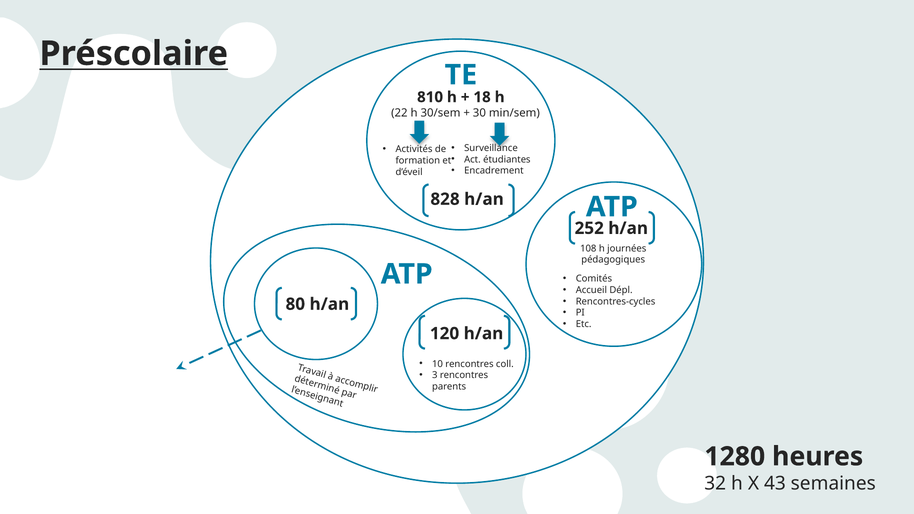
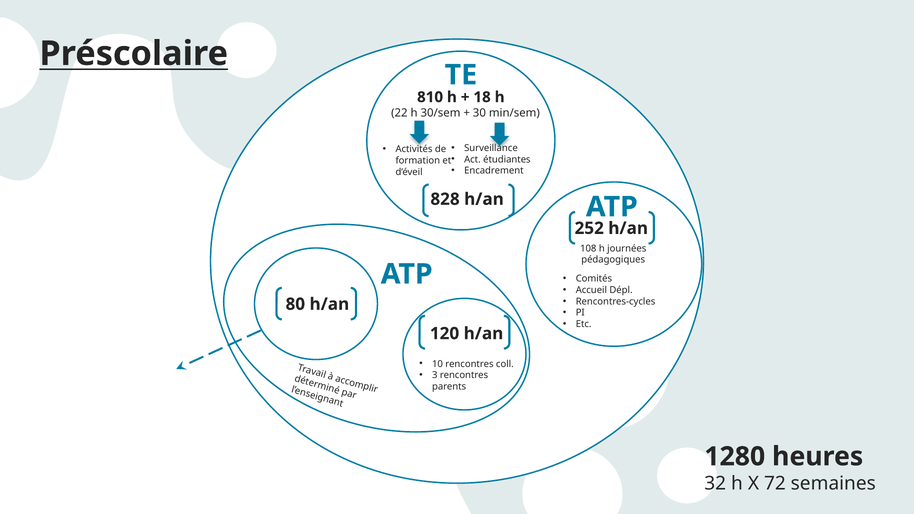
43: 43 -> 72 (775, 484)
